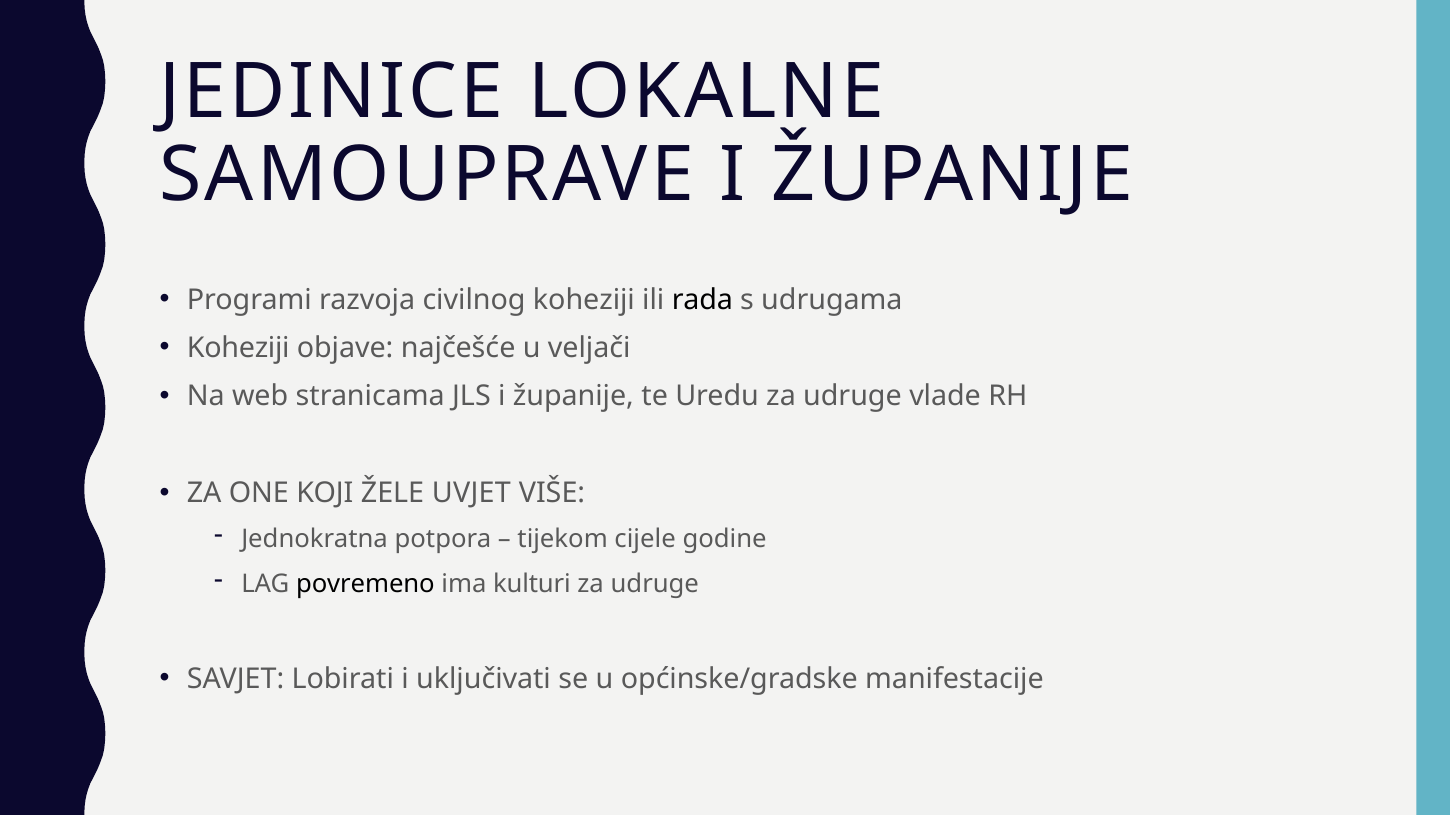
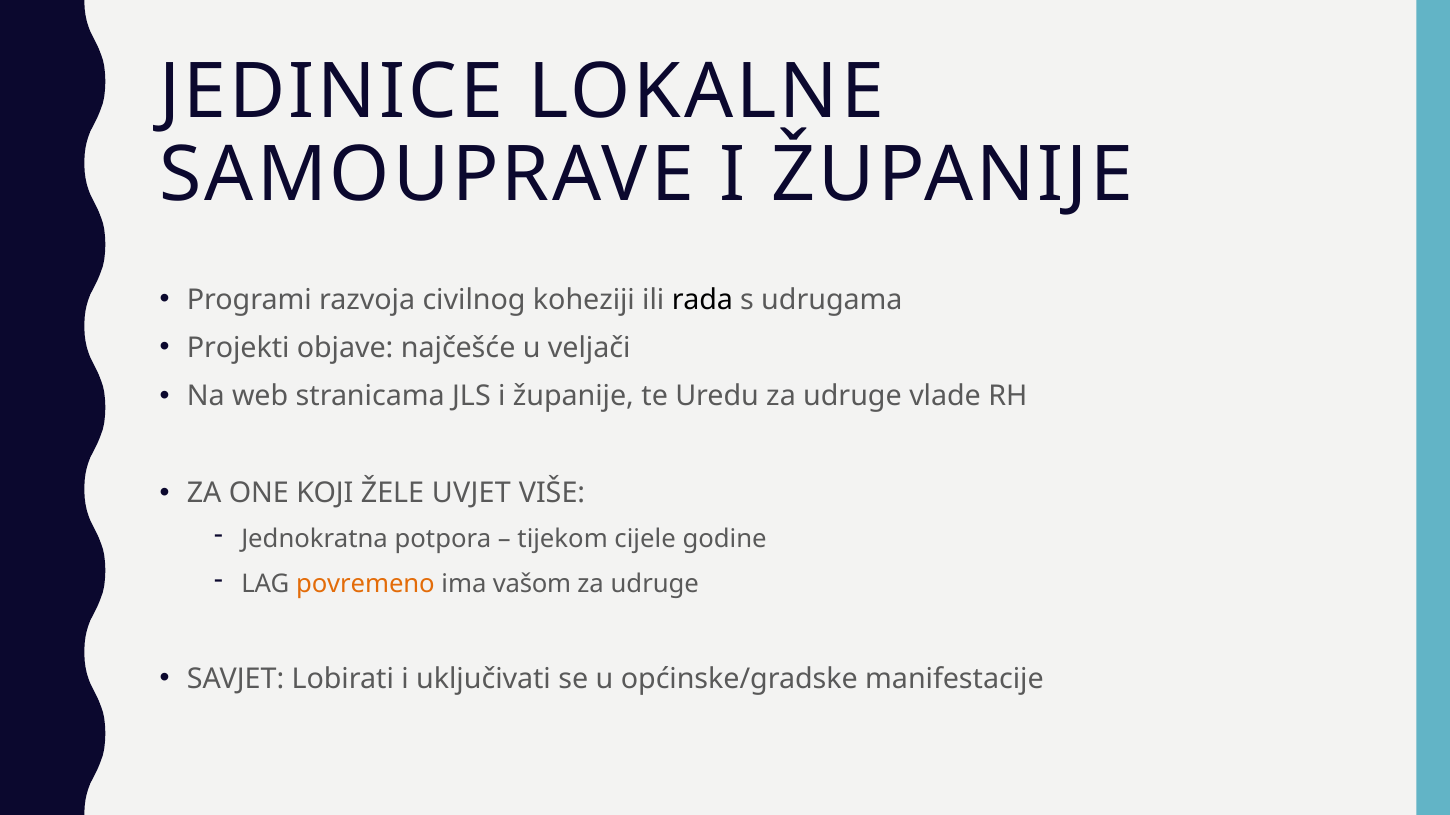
Koheziji: Koheziji -> Projekti (238, 348)
povremeno colour: black -> orange (365, 584)
kulturi: kulturi -> vašom (532, 584)
